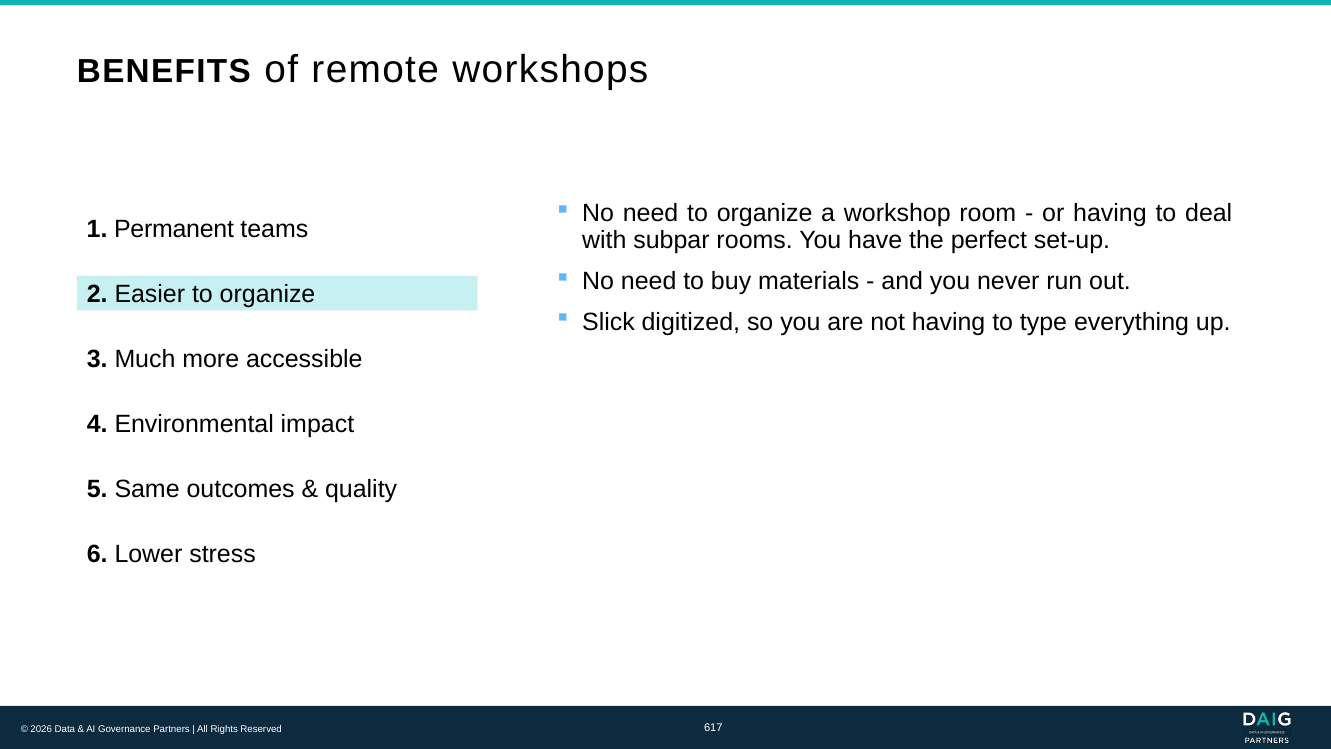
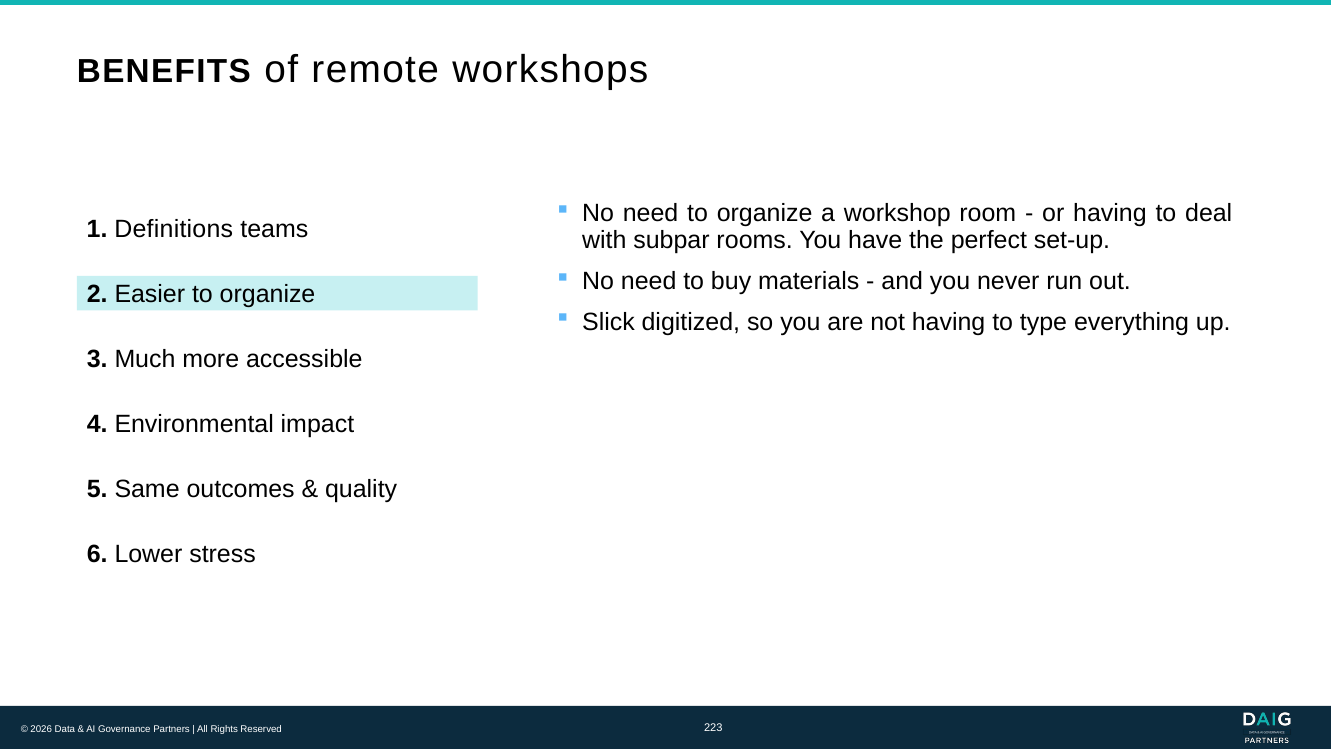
Permanent: Permanent -> Definitions (174, 229)
617: 617 -> 223 (713, 728)
